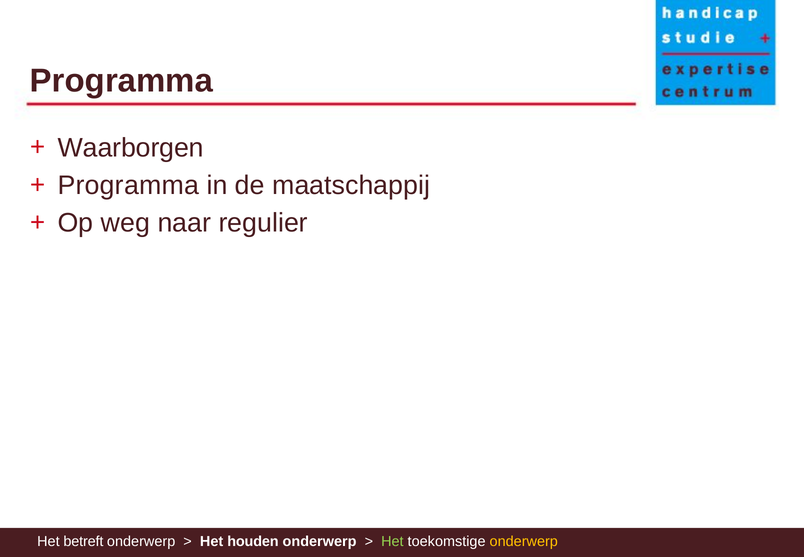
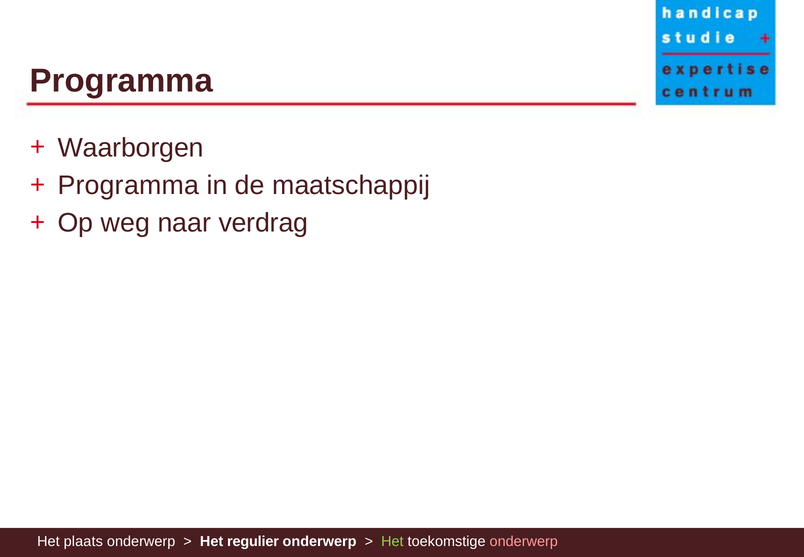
regulier: regulier -> verdrag (263, 223)
betreft: betreft -> plaats (83, 541)
houden: houden -> regulier (253, 541)
onderwerp colour: yellow -> pink (524, 541)
